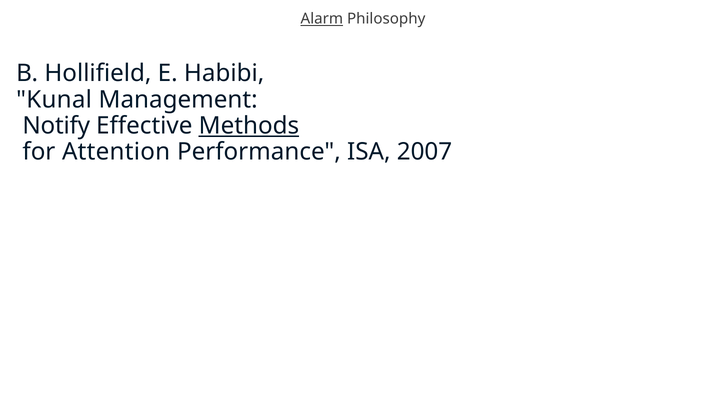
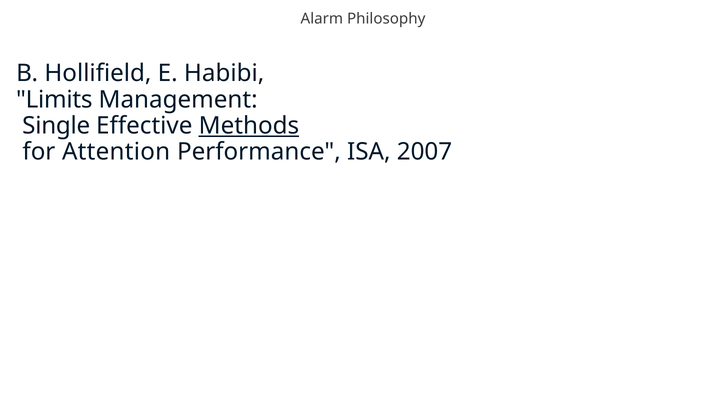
Alarm underline: present -> none (322, 19)
Kunal: Kunal -> Limits (54, 100)
Notify: Notify -> Single (56, 126)
